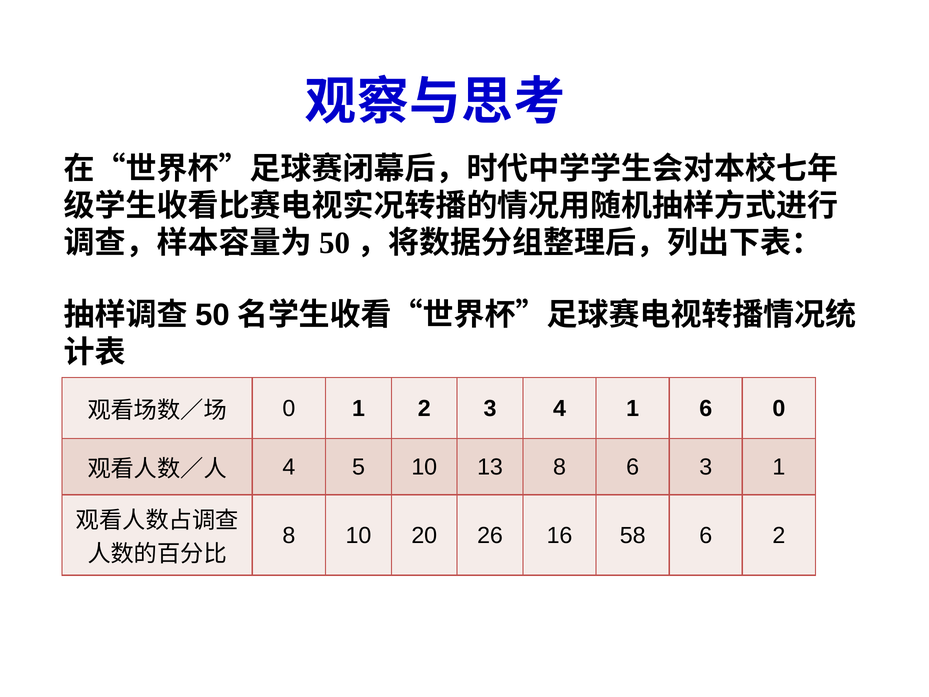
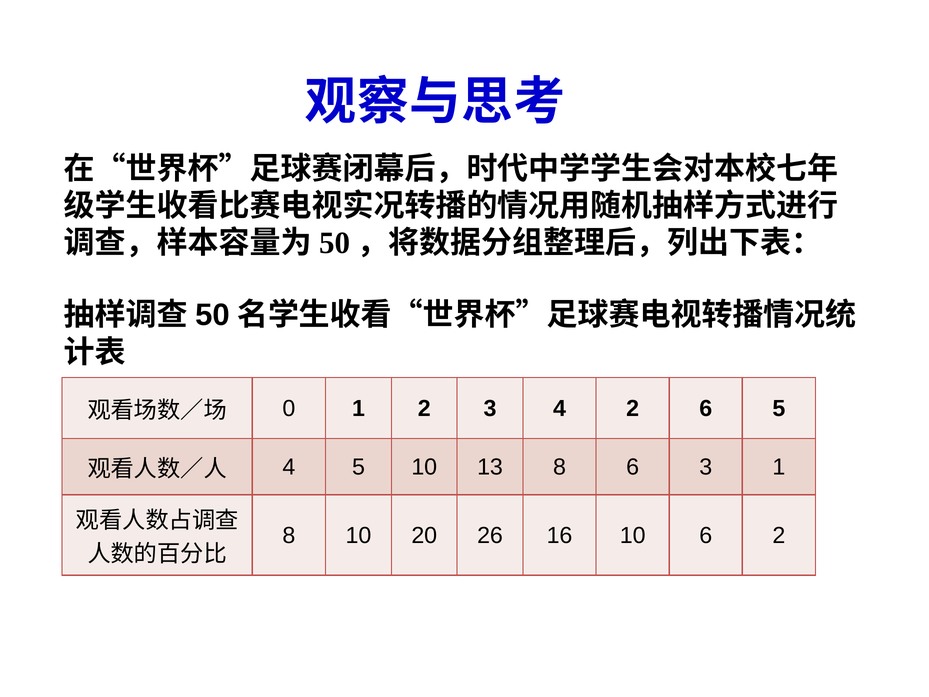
4 1: 1 -> 2 (633, 408)
6 0: 0 -> 5 (779, 408)
16 58: 58 -> 10 (633, 535)
